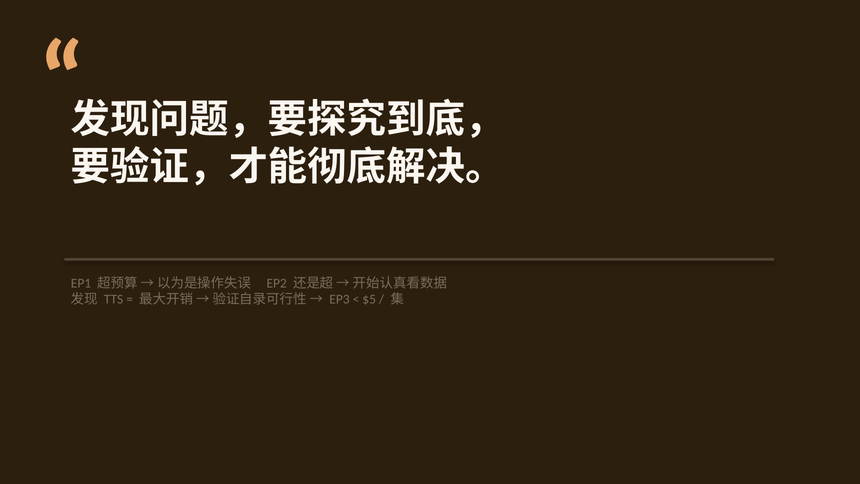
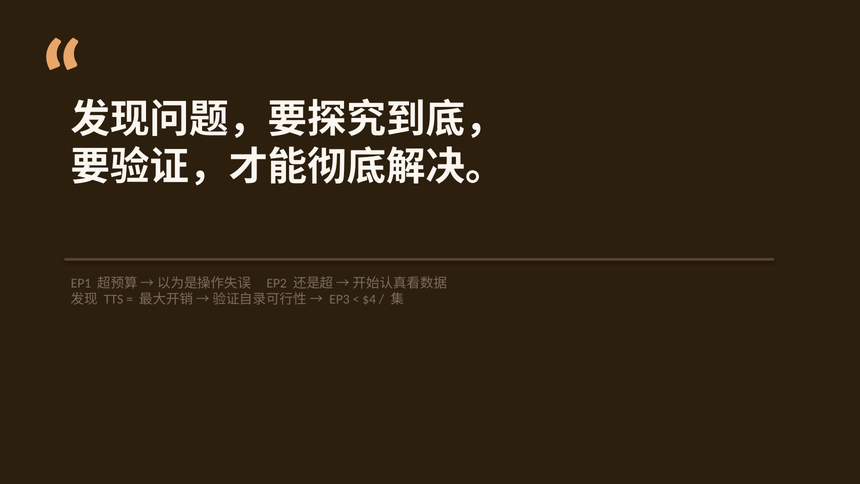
$5: $5 -> $4 (369, 299)
